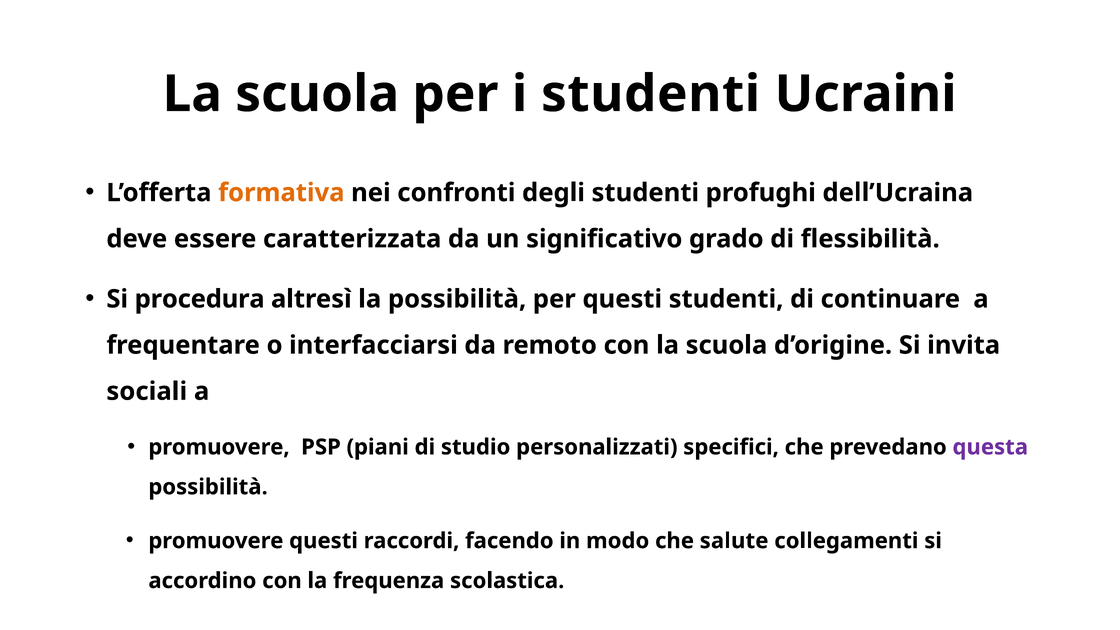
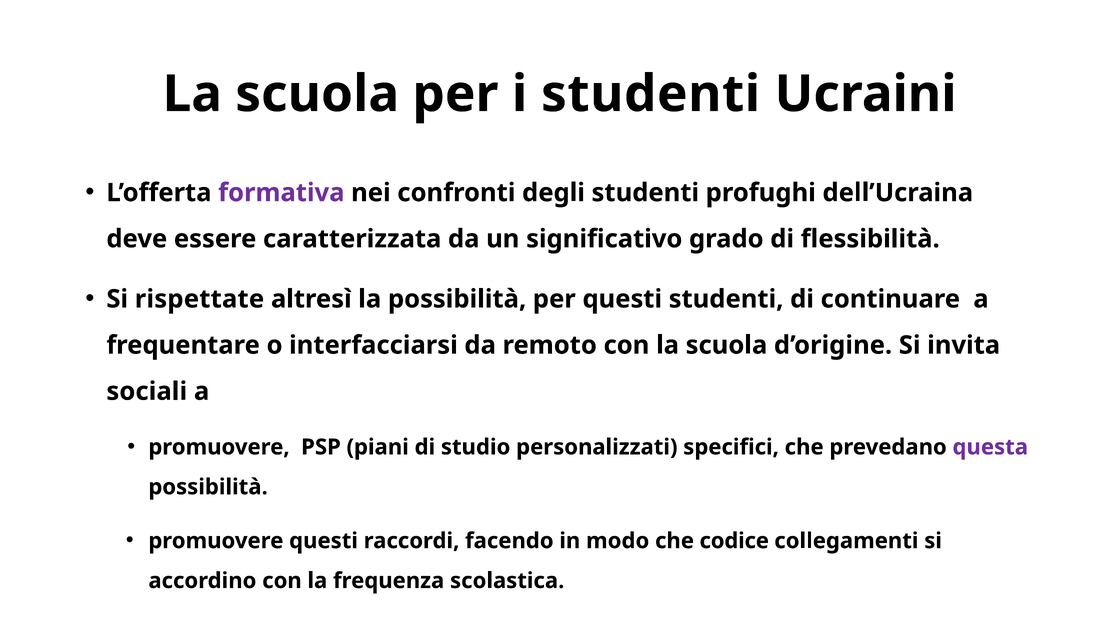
formativa colour: orange -> purple (281, 193)
procedura: procedura -> rispettate (199, 299)
salute: salute -> codice (734, 541)
